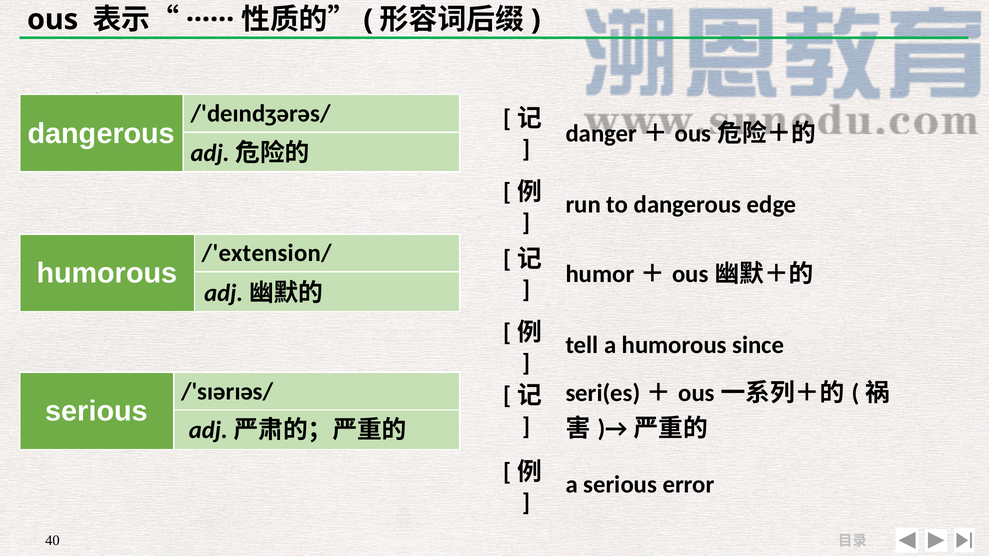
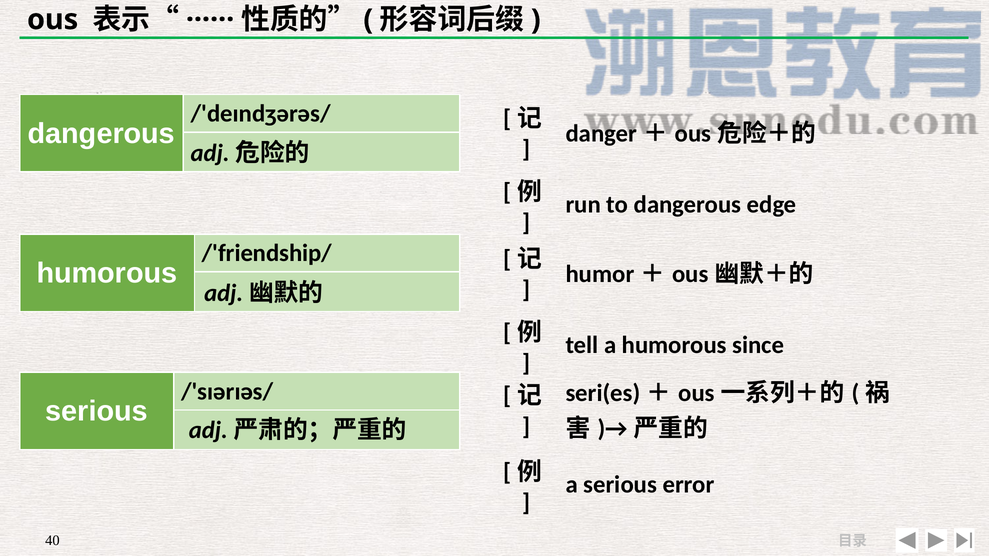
/'extension/: /'extension/ -> /'friendship/ (267, 253)
